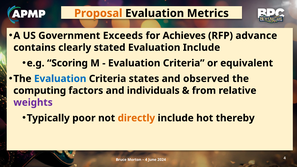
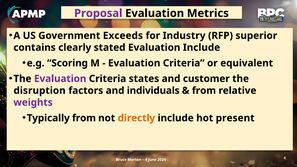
Proposal colour: orange -> purple (98, 13)
Achieves: Achieves -> Industry (184, 36)
advance: advance -> superior (256, 36)
Evaluation colour: blue -> purple (60, 79)
observed: observed -> customer (206, 79)
computing: computing -> disruption (40, 91)
Typically poor: poor -> from (84, 118)
thereby: thereby -> present (235, 118)
